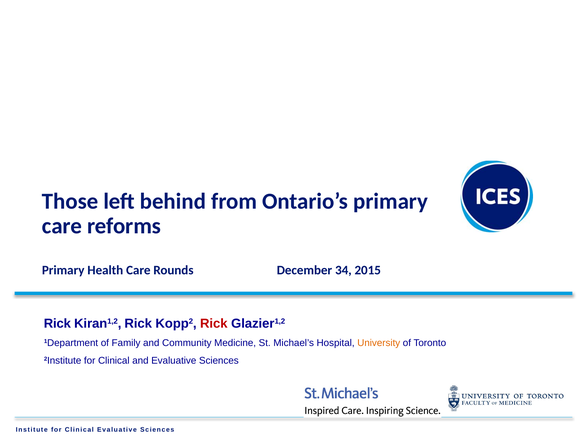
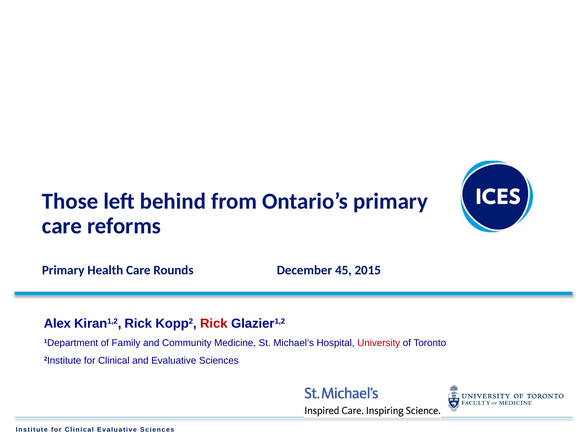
34: 34 -> 45 (343, 270)
Rick: Rick -> Alex (57, 324)
University colour: orange -> red (379, 343)
